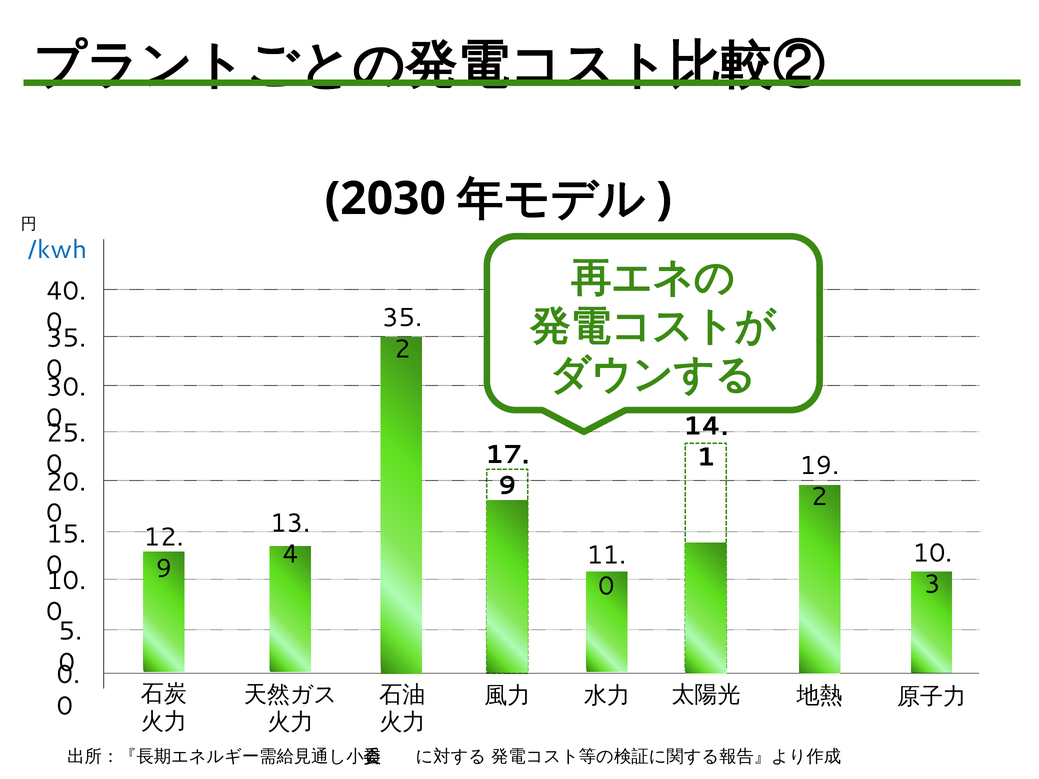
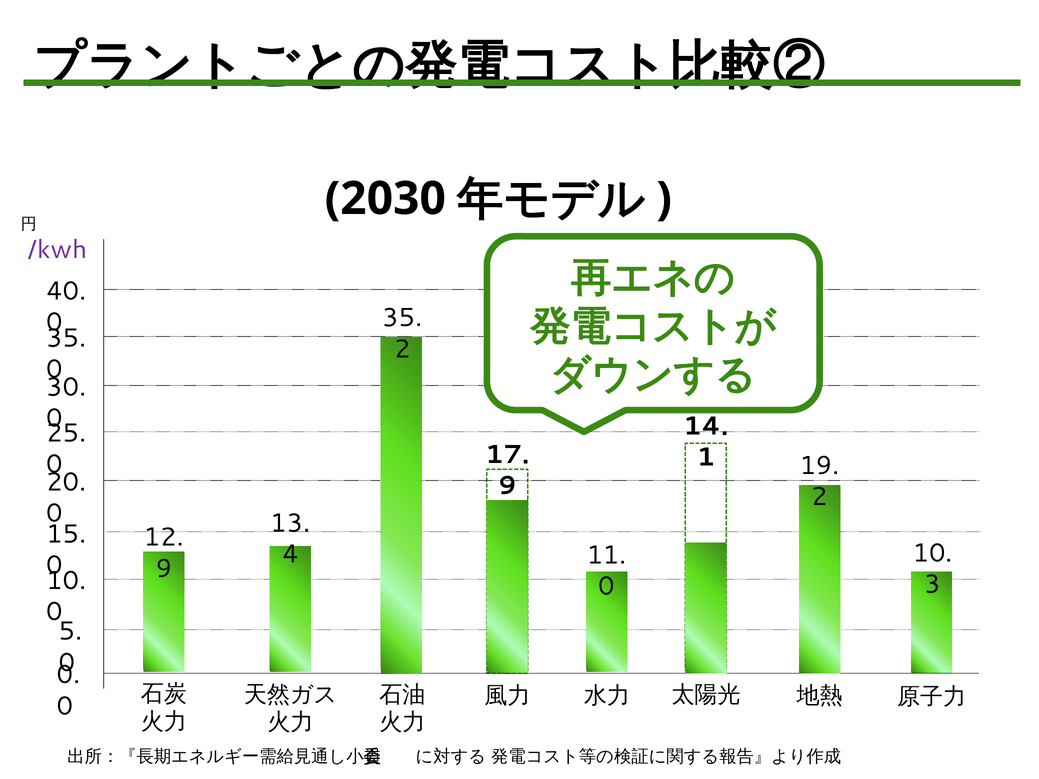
/kwh colour: blue -> purple (58, 250)
